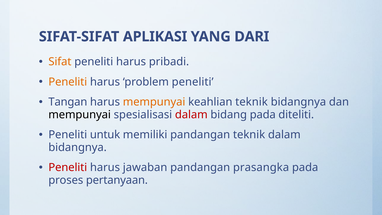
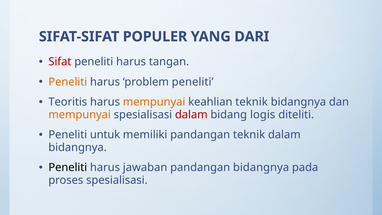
APLIKASI: APLIKASI -> POPULER (155, 37)
Sifat colour: orange -> red (60, 62)
pribadi: pribadi -> tangan (169, 62)
Tangan: Tangan -> Teoritis (68, 102)
mempunyai colour: black -> orange (80, 115)
bidang pada: pada -> logis (263, 115)
Peneliti colour: red -> black (68, 167)
pandangan prasangka: prasangka -> bidangnya (261, 167)
proses pertanyaan: pertanyaan -> spesialisasi (117, 180)
